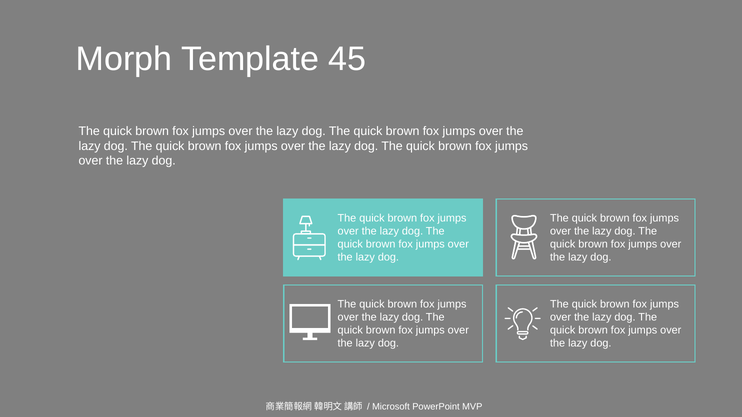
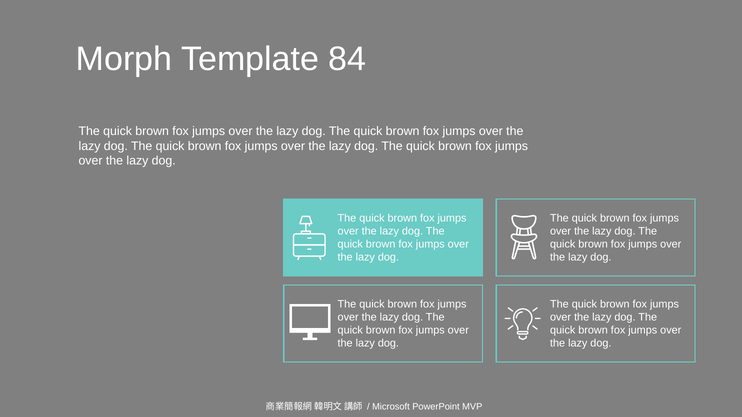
45: 45 -> 84 (347, 59)
